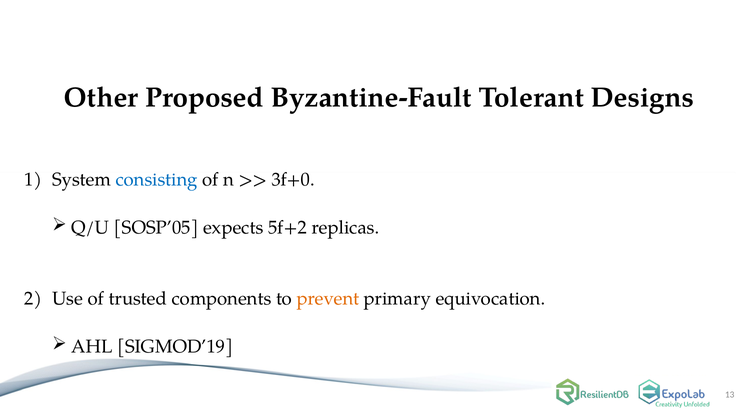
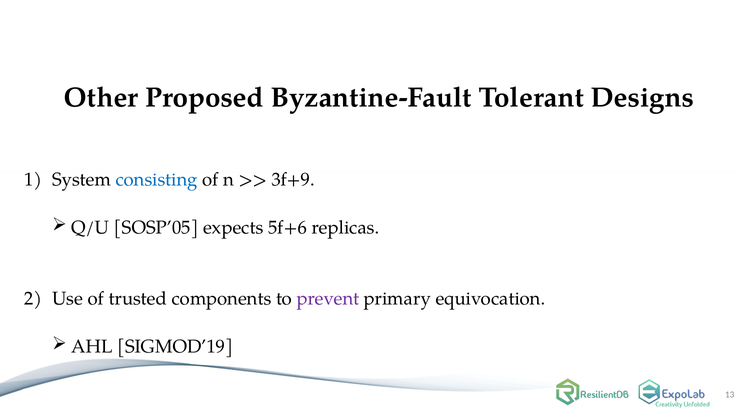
3f+0: 3f+0 -> 3f+9 (293, 180)
5f+2: 5f+2 -> 5f+6 (288, 228)
prevent colour: orange -> purple (328, 299)
